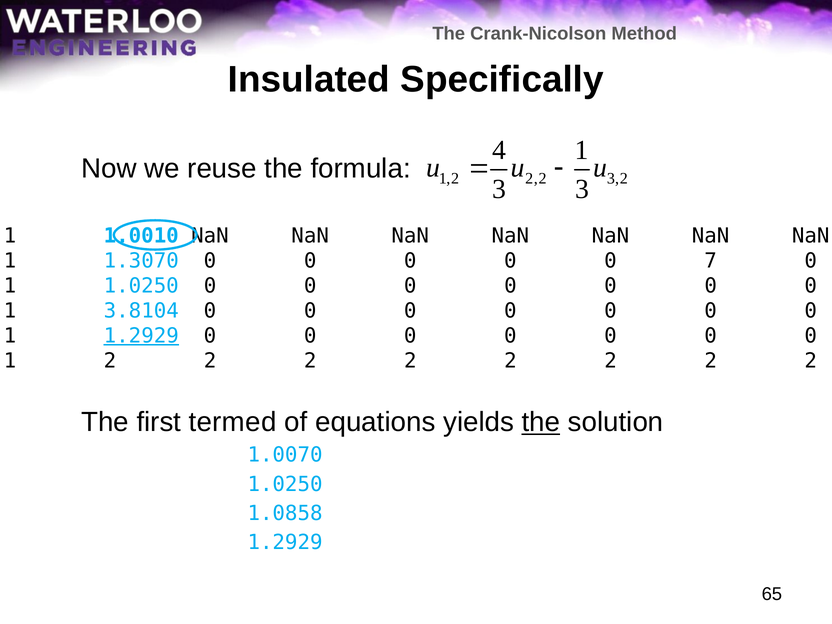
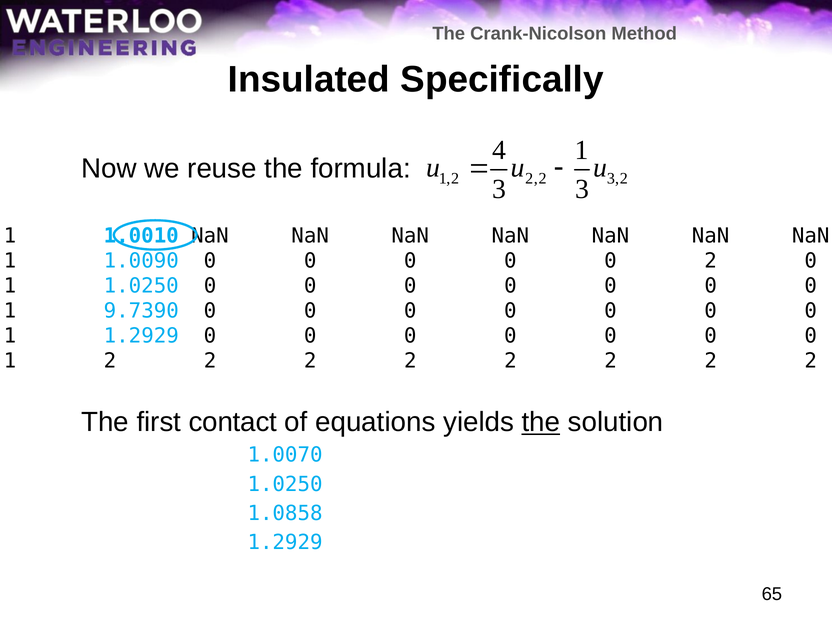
1.3070: 1.3070 -> 1.0090 (141, 261)
0 7: 7 -> 2 (711, 261)
3.8104: 3.8104 -> 9.7390 (141, 311)
1.2929 underline: present -> none (141, 336)
termed: termed -> contact (233, 422)
